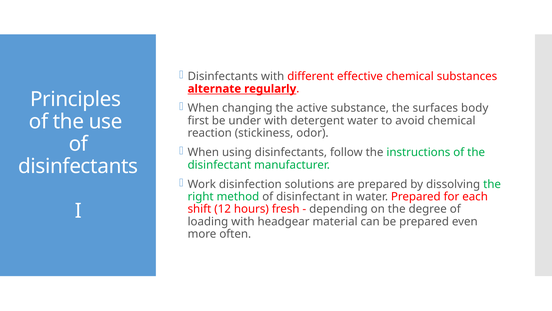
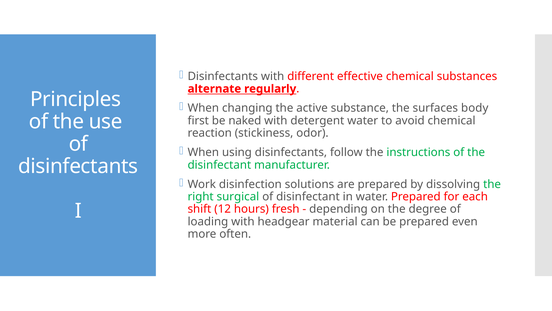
under: under -> naked (245, 120)
method: method -> surgical (238, 196)
